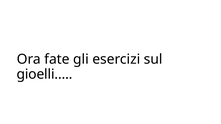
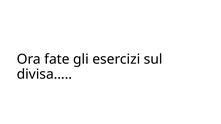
gioelli…: gioelli… -> divisa… (44, 74)
